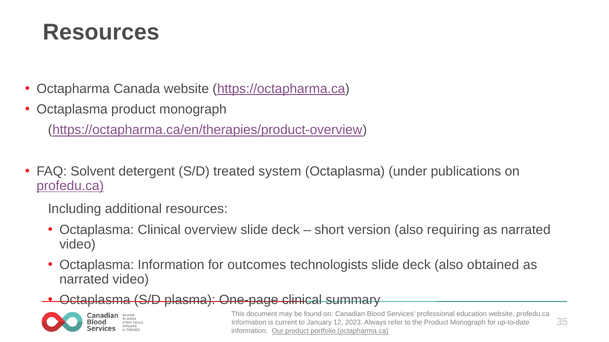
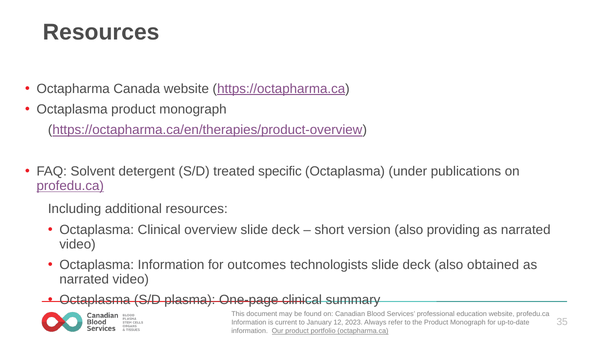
system: system -> specific (280, 172)
requiring: requiring -> providing (453, 230)
